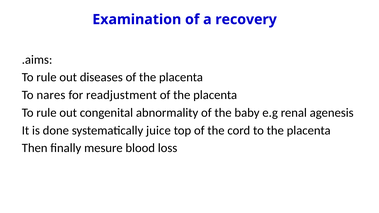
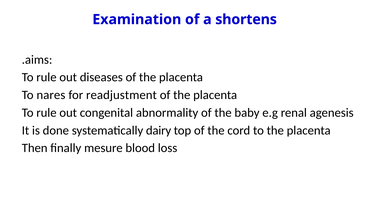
recovery: recovery -> shortens (246, 19)
juice: juice -> dairy (159, 130)
